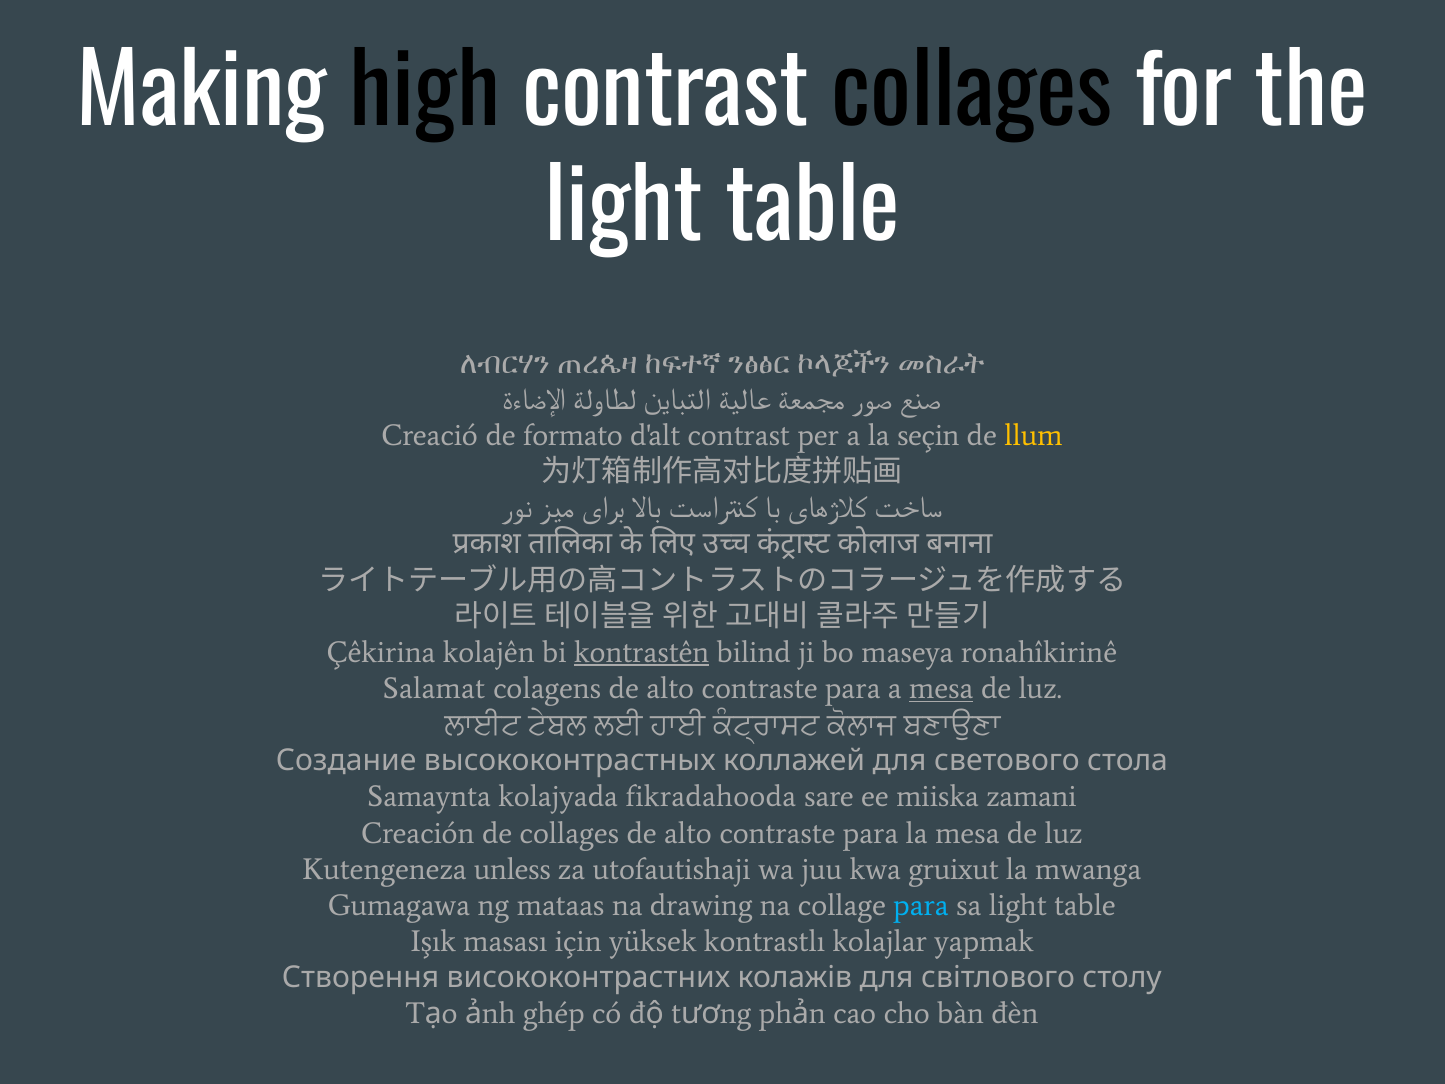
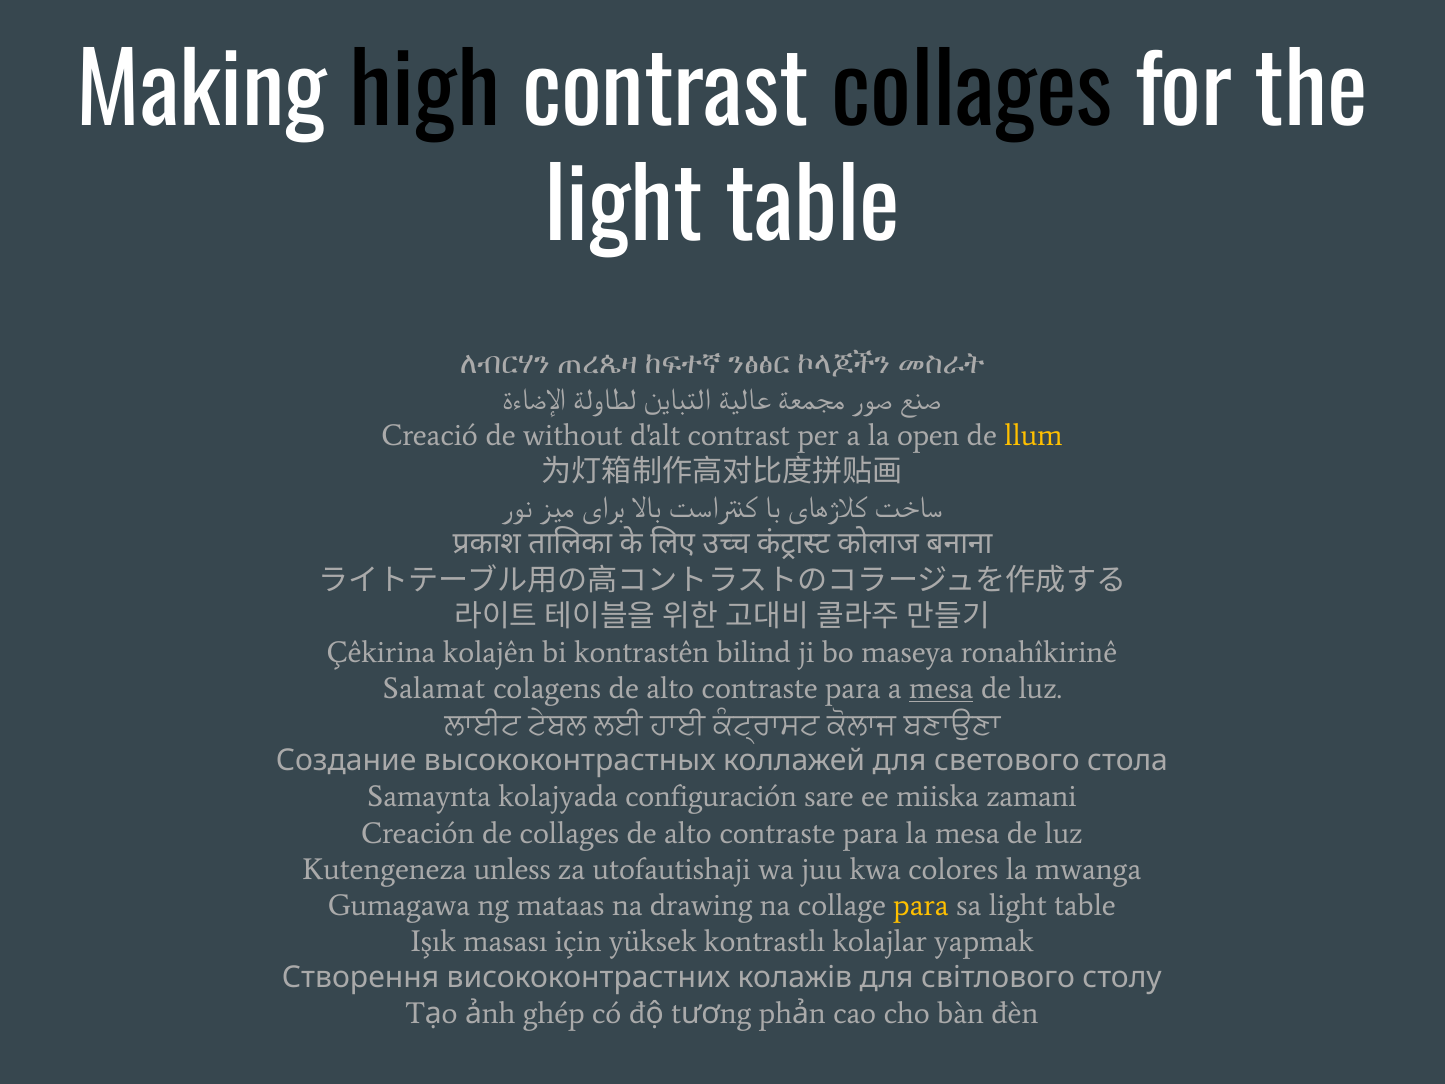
formato: formato -> without (573, 436)
seçin: seçin -> open (928, 436)
kontrastên underline: present -> none (642, 652)
fikradahooda: fikradahooda -> configuración (711, 797)
gruixut: gruixut -> colores (953, 869)
para colour: light blue -> yellow (921, 905)
